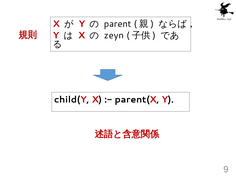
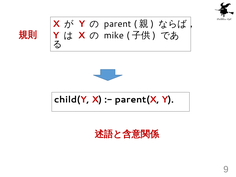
zeyn: zeyn -> mike (114, 35)
